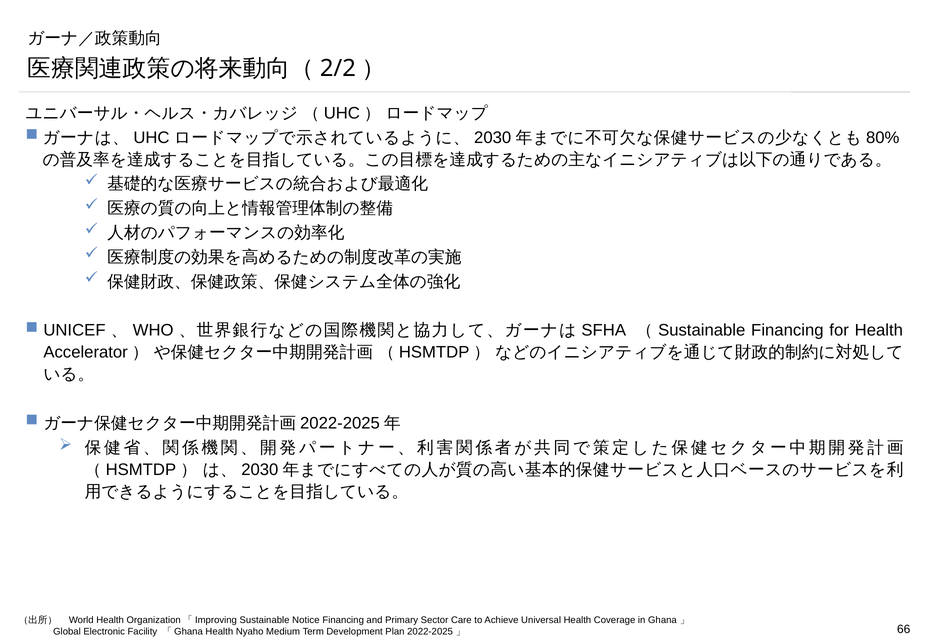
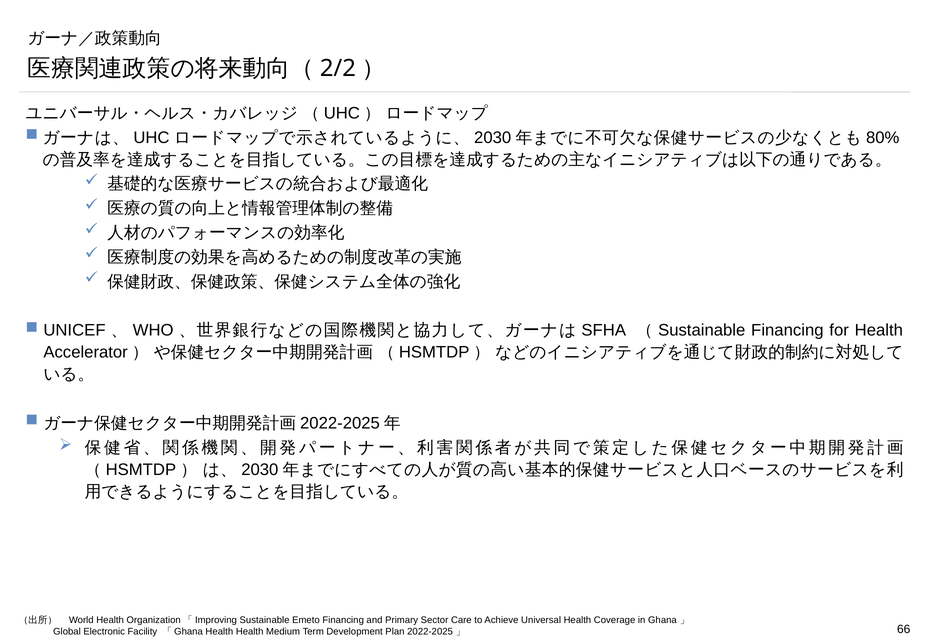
Notice: Notice -> Emeto (306, 620)
Health Nyaho: Nyaho -> Health (250, 632)
